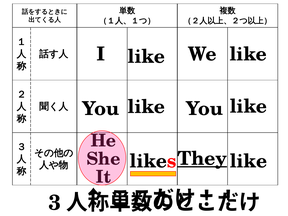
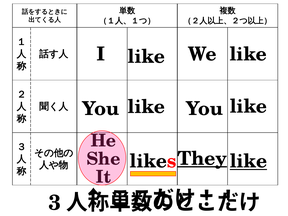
like underline: none -> present (248, 161)
